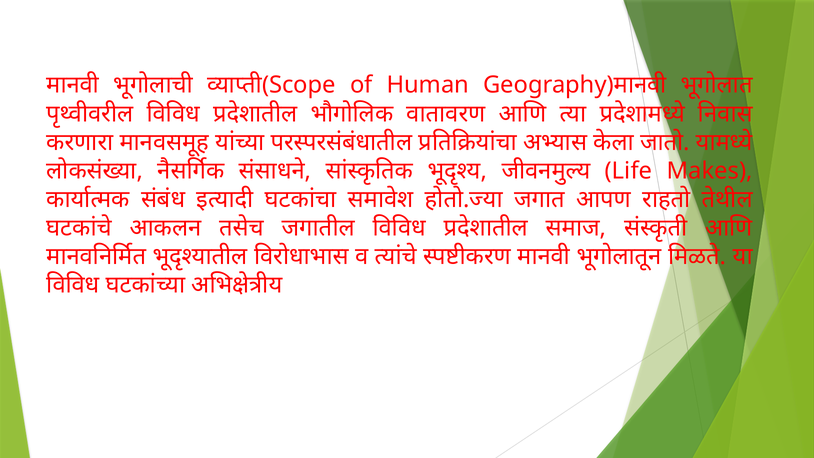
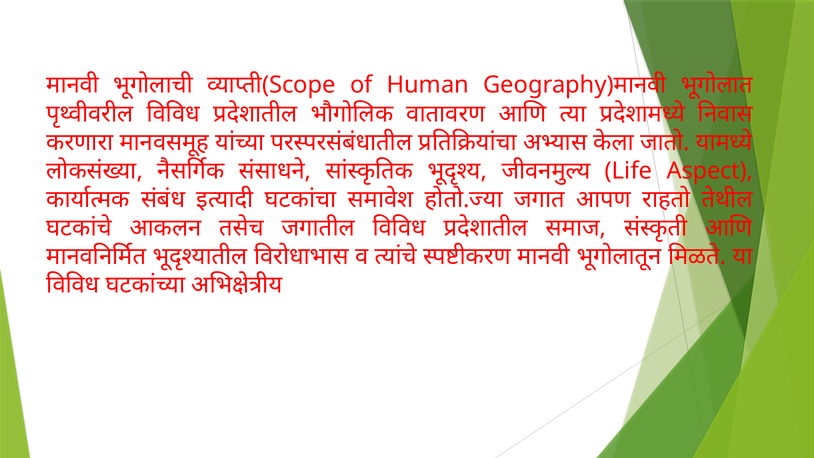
Makes: Makes -> Aspect (710, 171)
